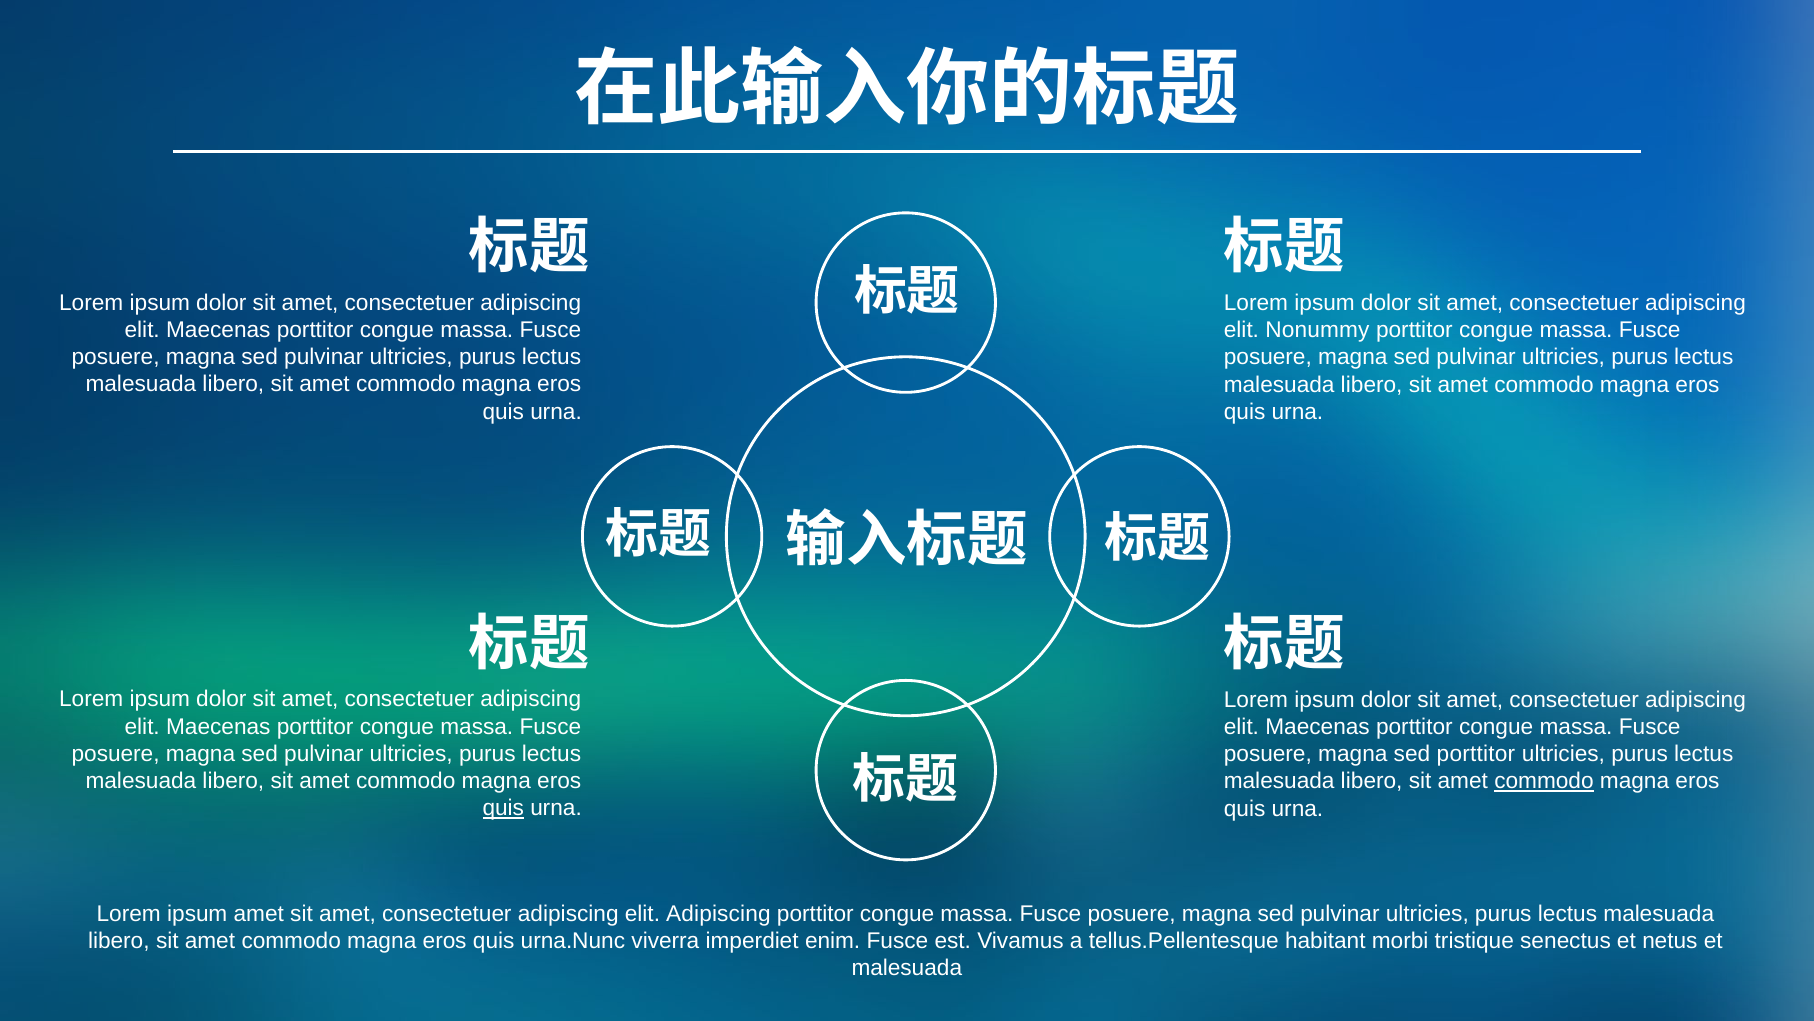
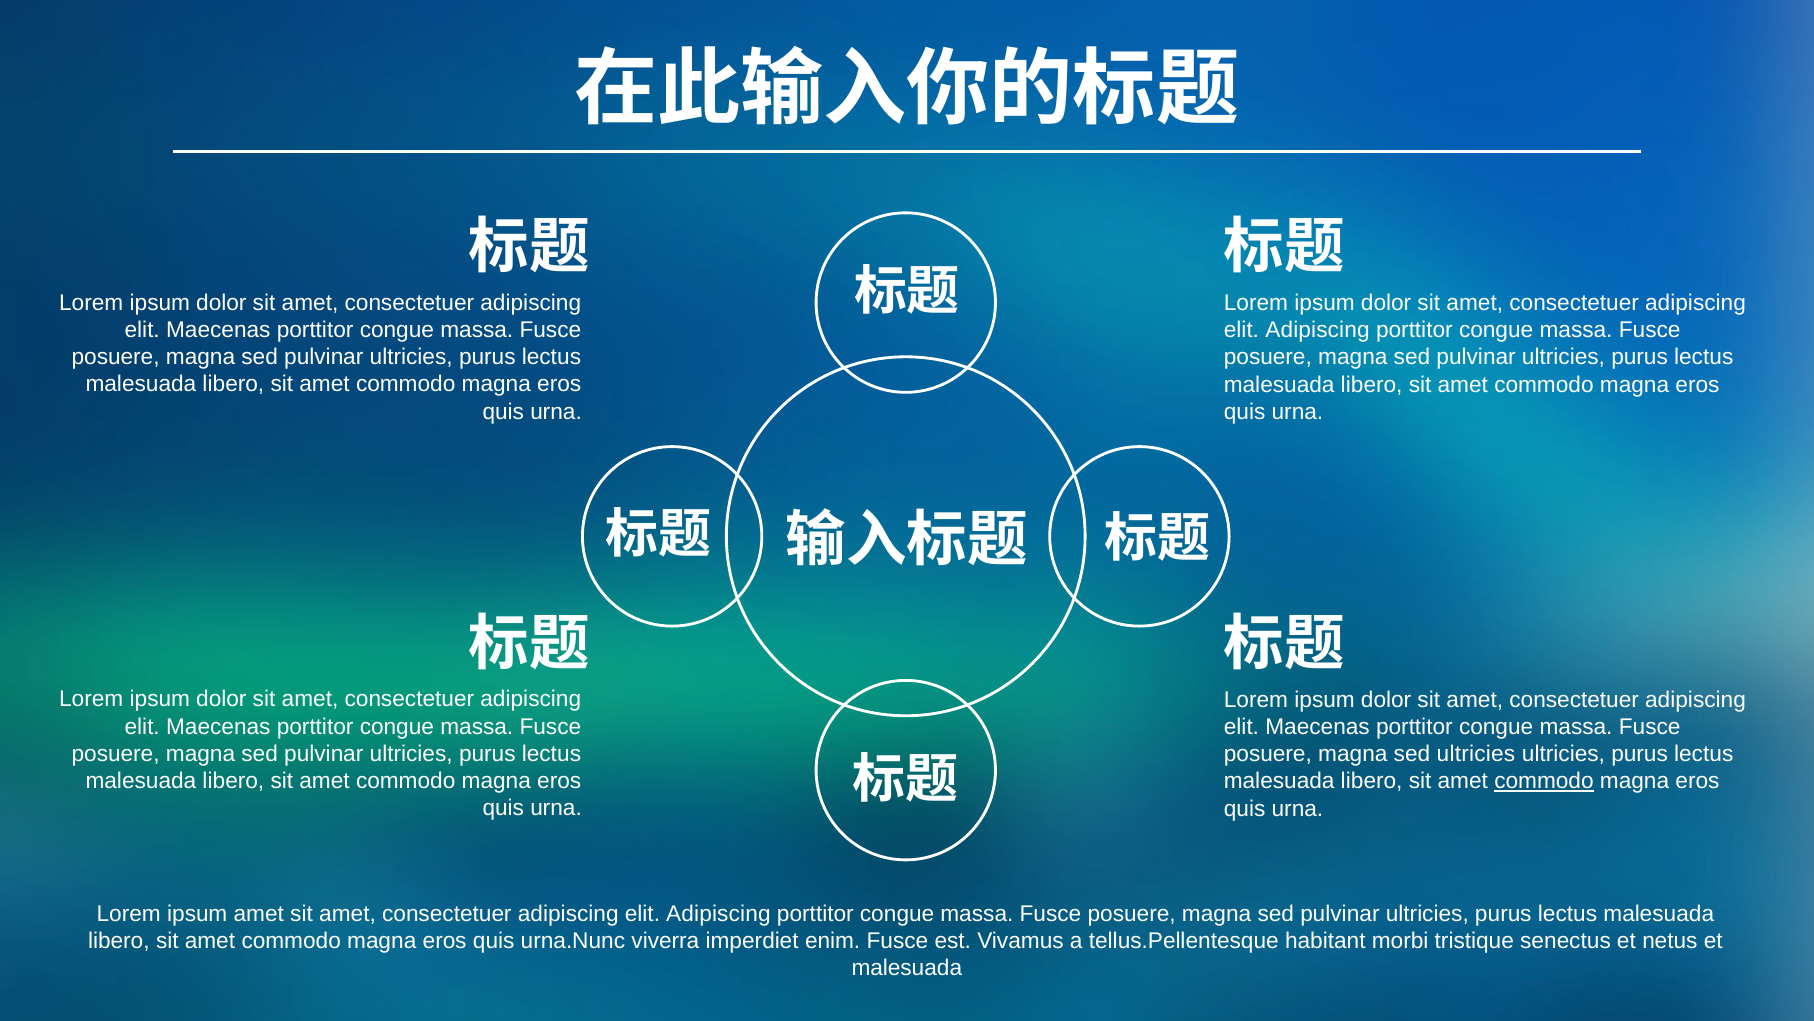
Nonummy: Nonummy -> Adipiscing (1317, 330)
sed porttitor: porttitor -> ultricies (1476, 754)
quis underline: present -> none (503, 808)
